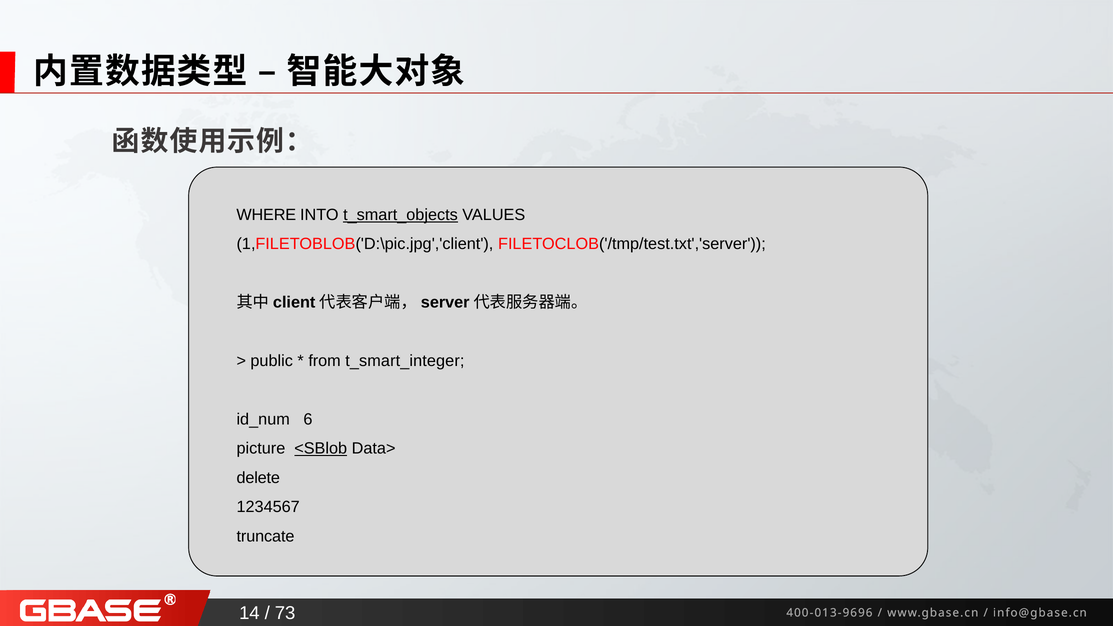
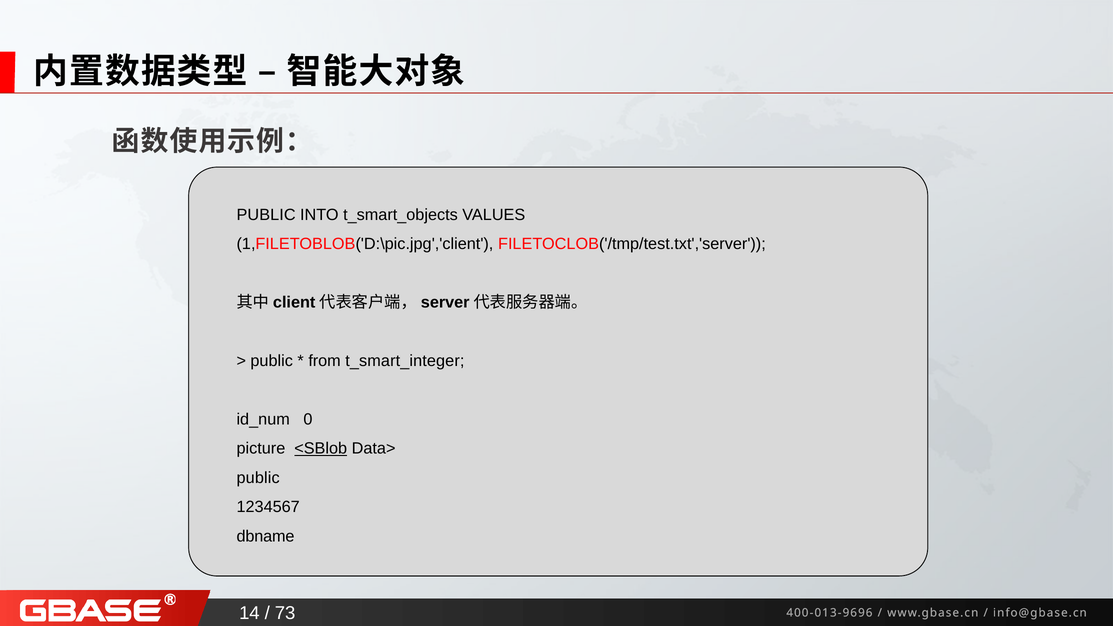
WHERE: WHERE -> PUBLIC (266, 215)
t_smart_objects underline: present -> none (400, 215)
6: 6 -> 0 (308, 419)
delete: delete -> public (258, 478)
truncate: truncate -> dbname (266, 536)
